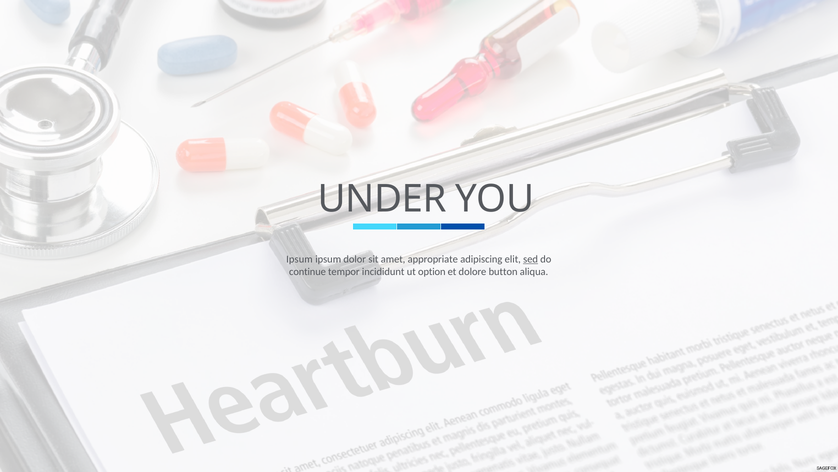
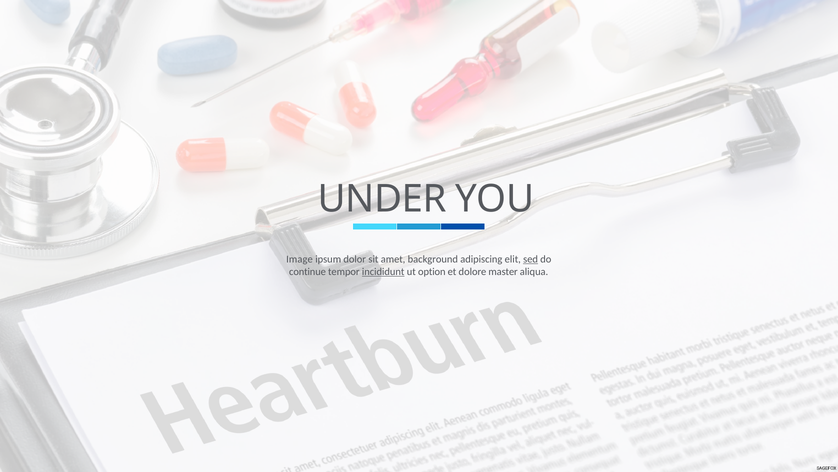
Ipsum: Ipsum -> Image (299, 259)
appropriate: appropriate -> background (433, 259)
incididunt underline: none -> present (383, 271)
button: button -> master (503, 271)
